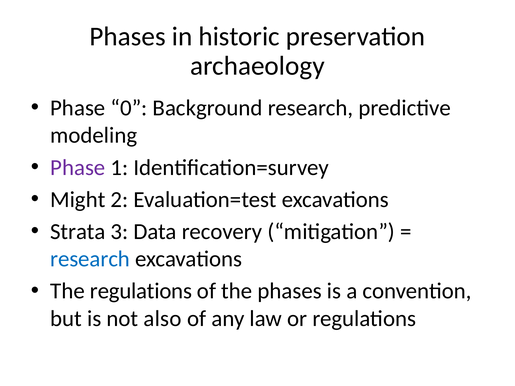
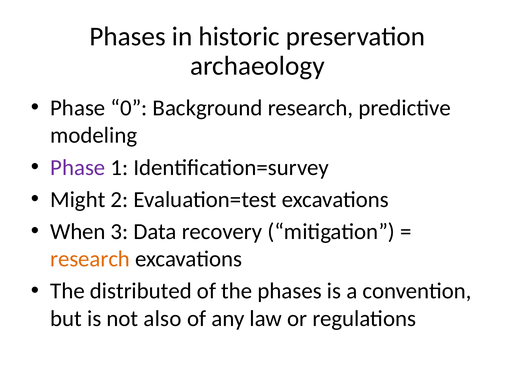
Strata: Strata -> When (78, 232)
research colour: blue -> orange (90, 259)
The regulations: regulations -> distributed (141, 291)
